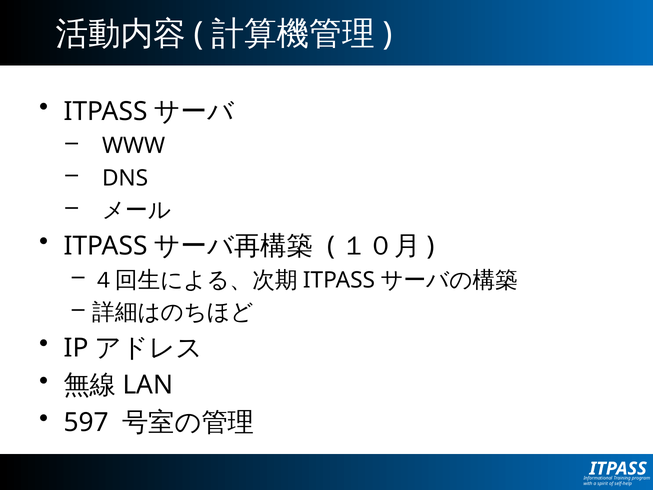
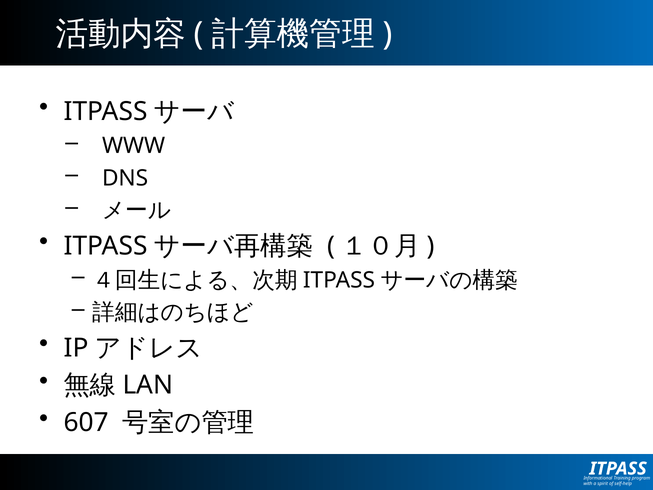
597: 597 -> 607 (86, 422)
